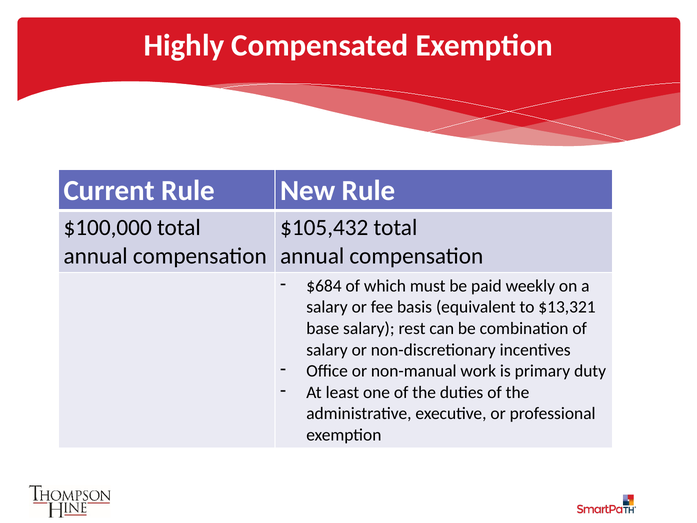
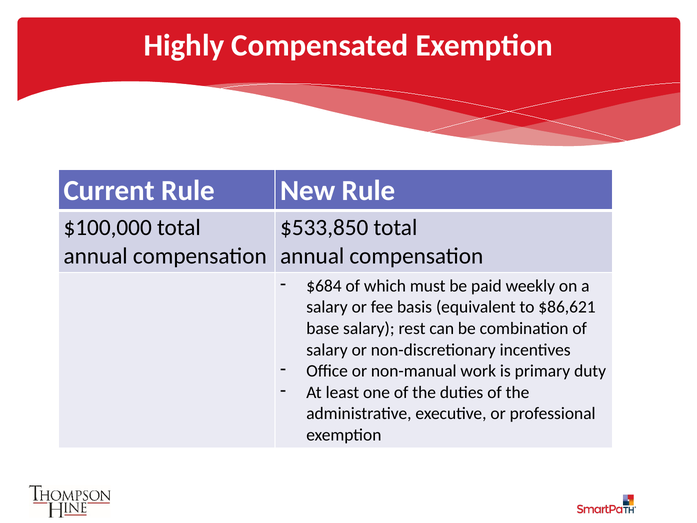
$105,432: $105,432 -> $533,850 (324, 227)
$13,321: $13,321 -> $86,621 (567, 307)
